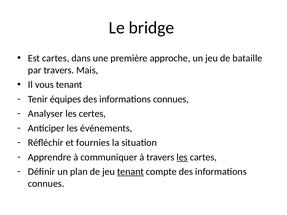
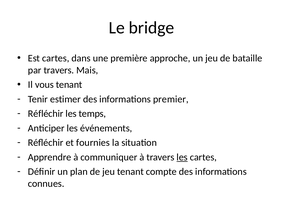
équipes: équipes -> estimer (65, 99)
connues: connues -> premier (171, 99)
Analyser: Analyser -> Réfléchir (46, 114)
certes: certes -> temps (92, 114)
tenant underline: present -> none (130, 172)
